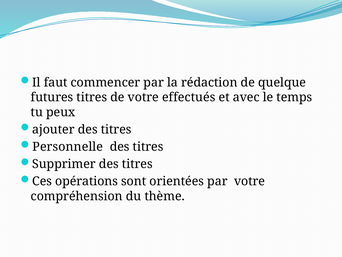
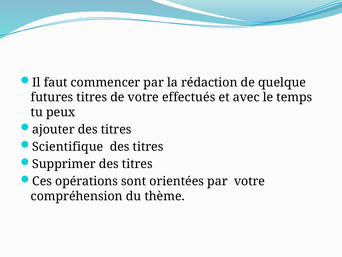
Personnelle: Personnelle -> Scientifique (68, 147)
